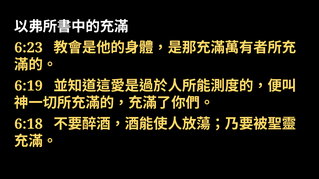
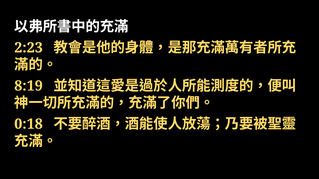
6:23: 6:23 -> 2:23 (29, 48)
6:19: 6:19 -> 8:19 (29, 86)
6:18: 6:18 -> 0:18 (29, 124)
